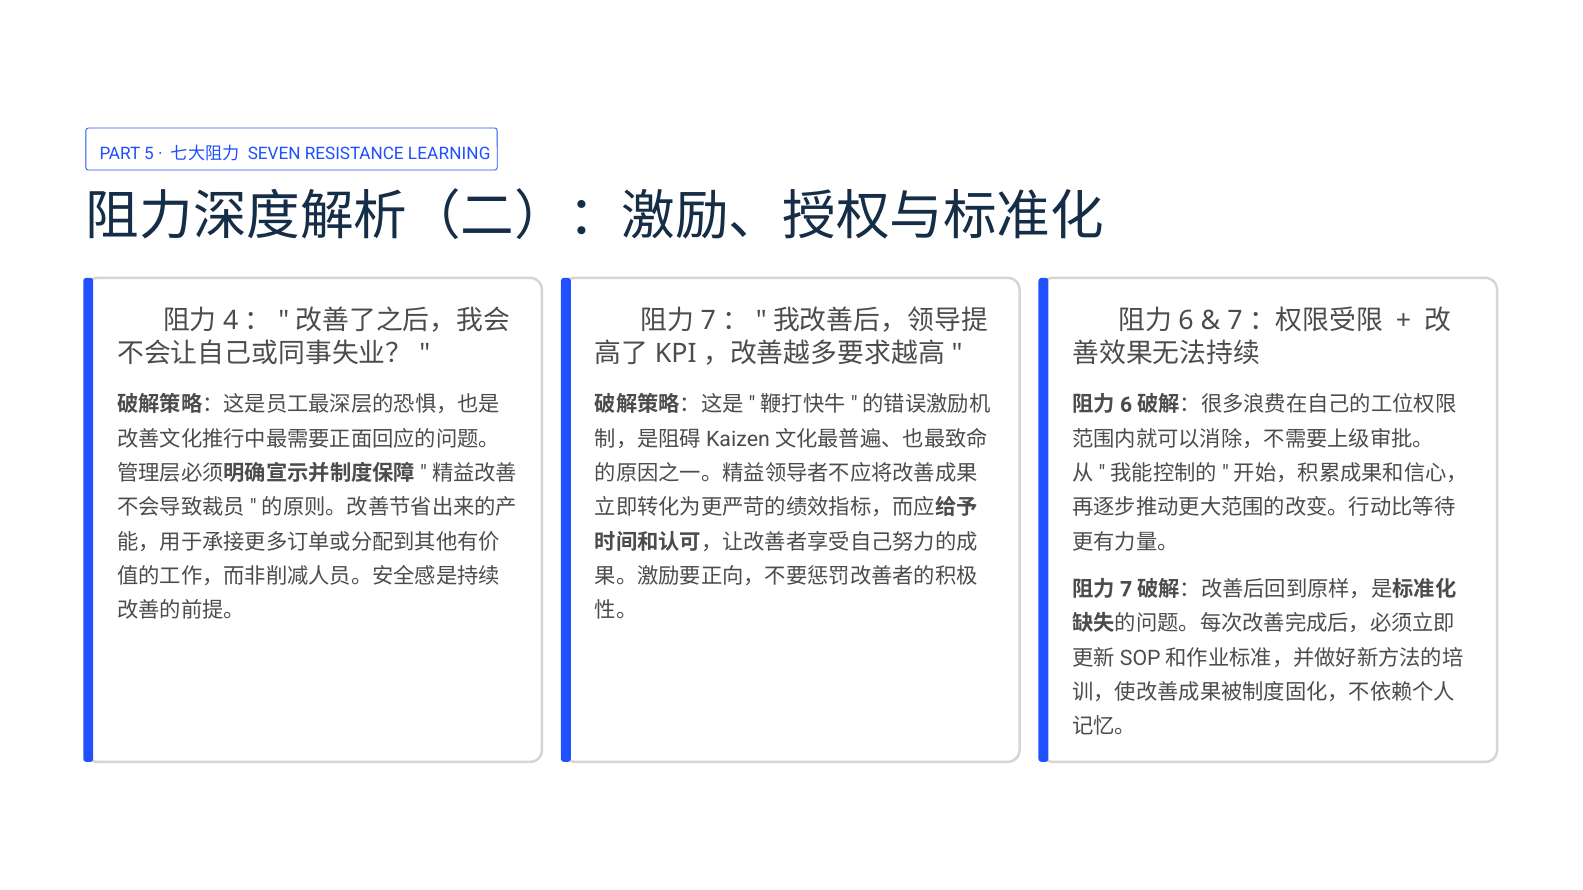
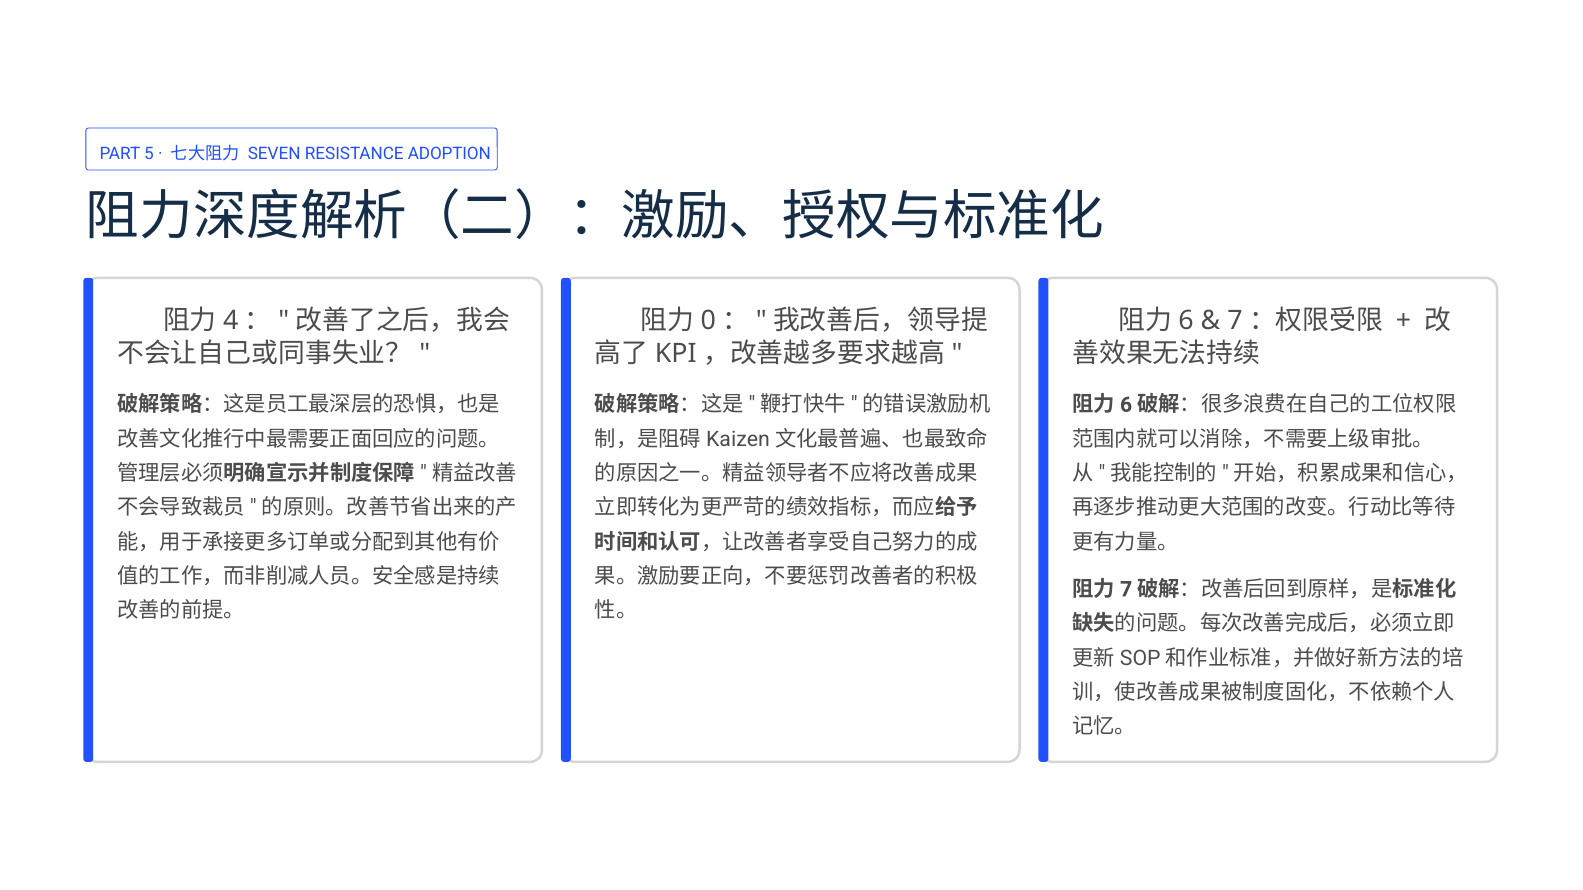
LEARNING: LEARNING -> ADOPTION (449, 154)
7: 7 -> 0 (708, 321)
